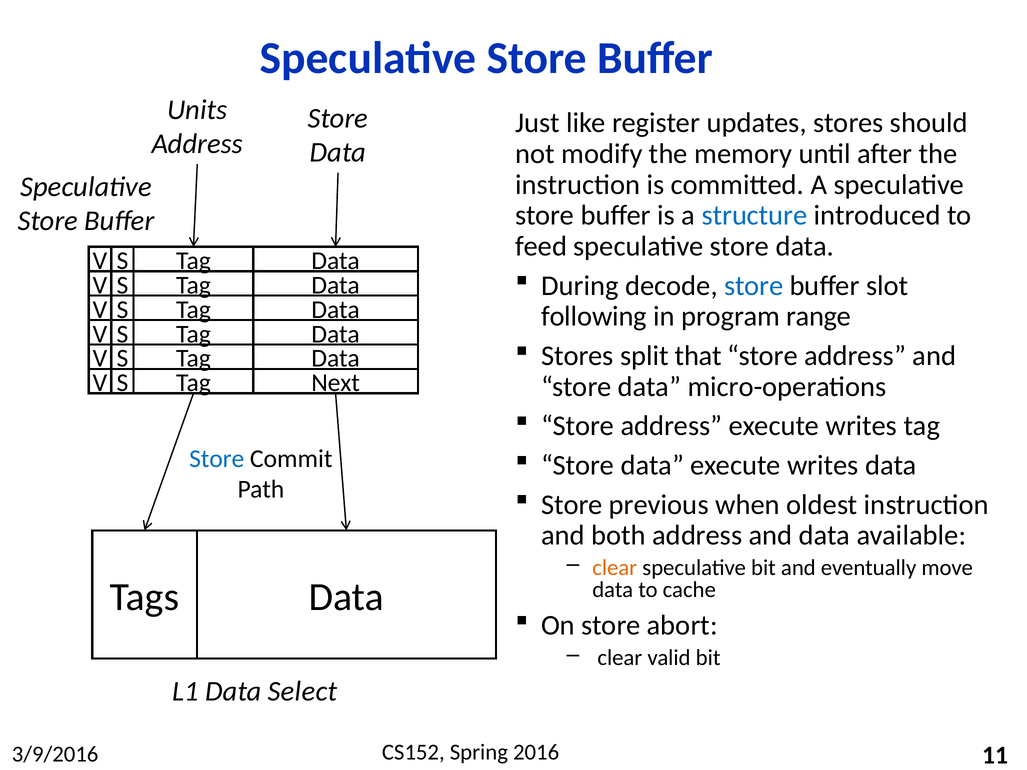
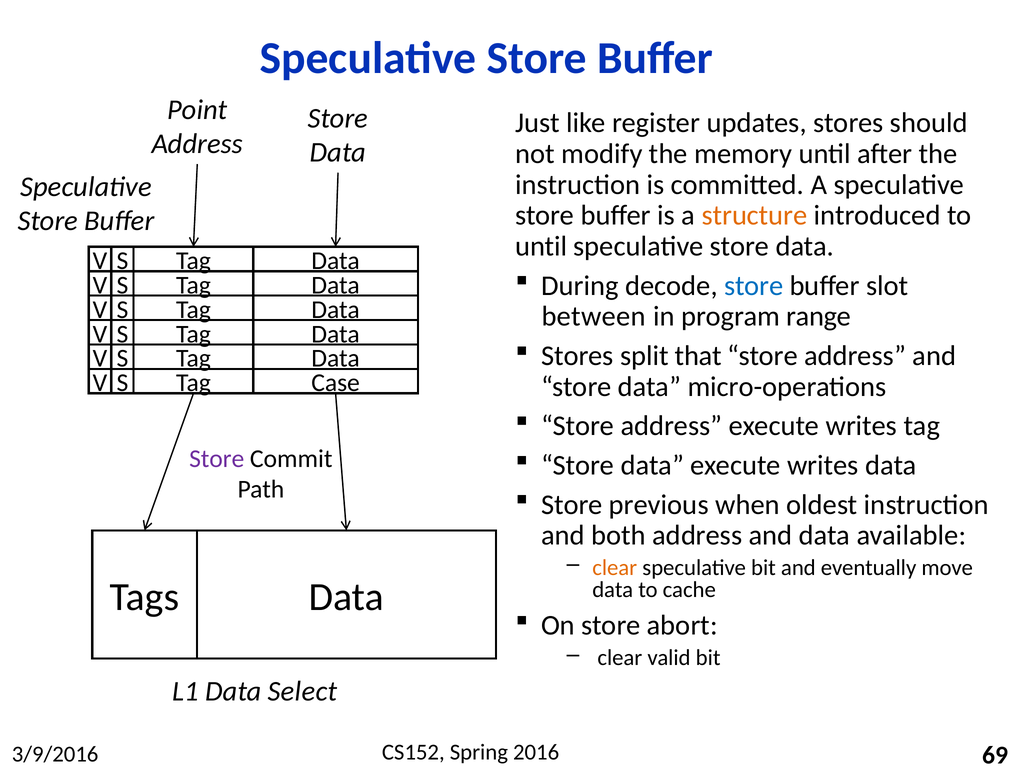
Units: Units -> Point (197, 110)
structure colour: blue -> orange (754, 216)
feed: feed -> until (541, 246)
following: following -> between (594, 317)
Next: Next -> Case (336, 383)
Store colour: blue -> purple (217, 459)
11: 11 -> 69 (995, 755)
